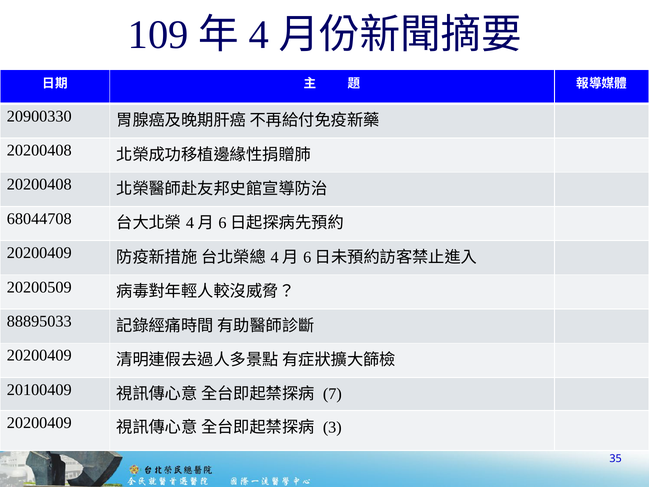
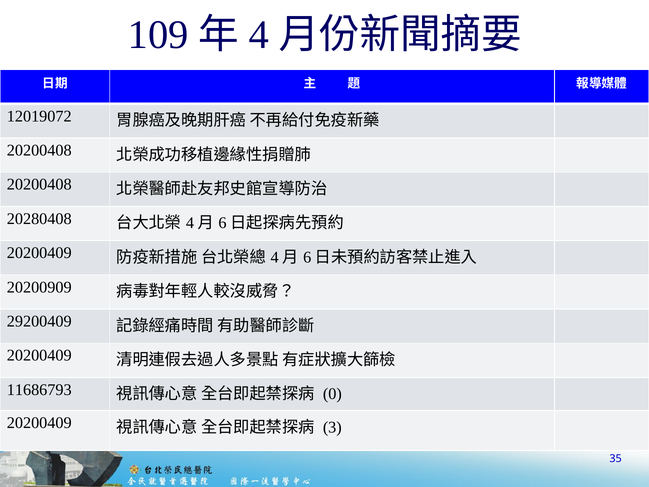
20900330: 20900330 -> 12019072 (39, 116)
68044708: 68044708 -> 20280408 (39, 219)
20200509: 20200509 -> 20200909 (39, 287)
88895033: 88895033 -> 29200409 (39, 321)
20100409: 20100409 -> 11686793 (39, 390)
7: 7 -> 0 (332, 394)
